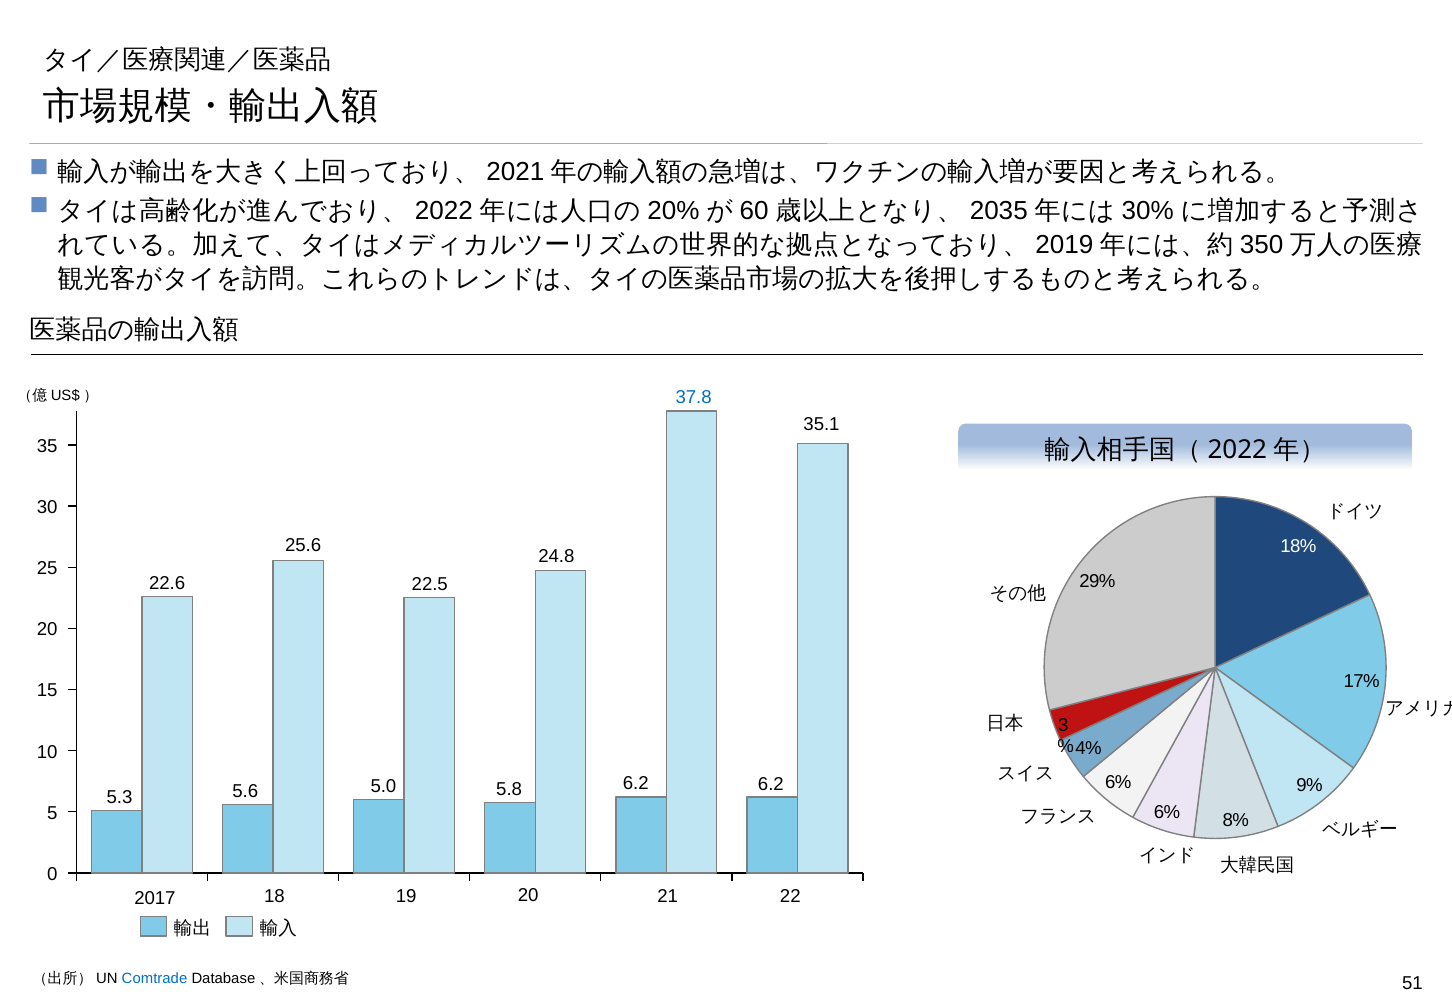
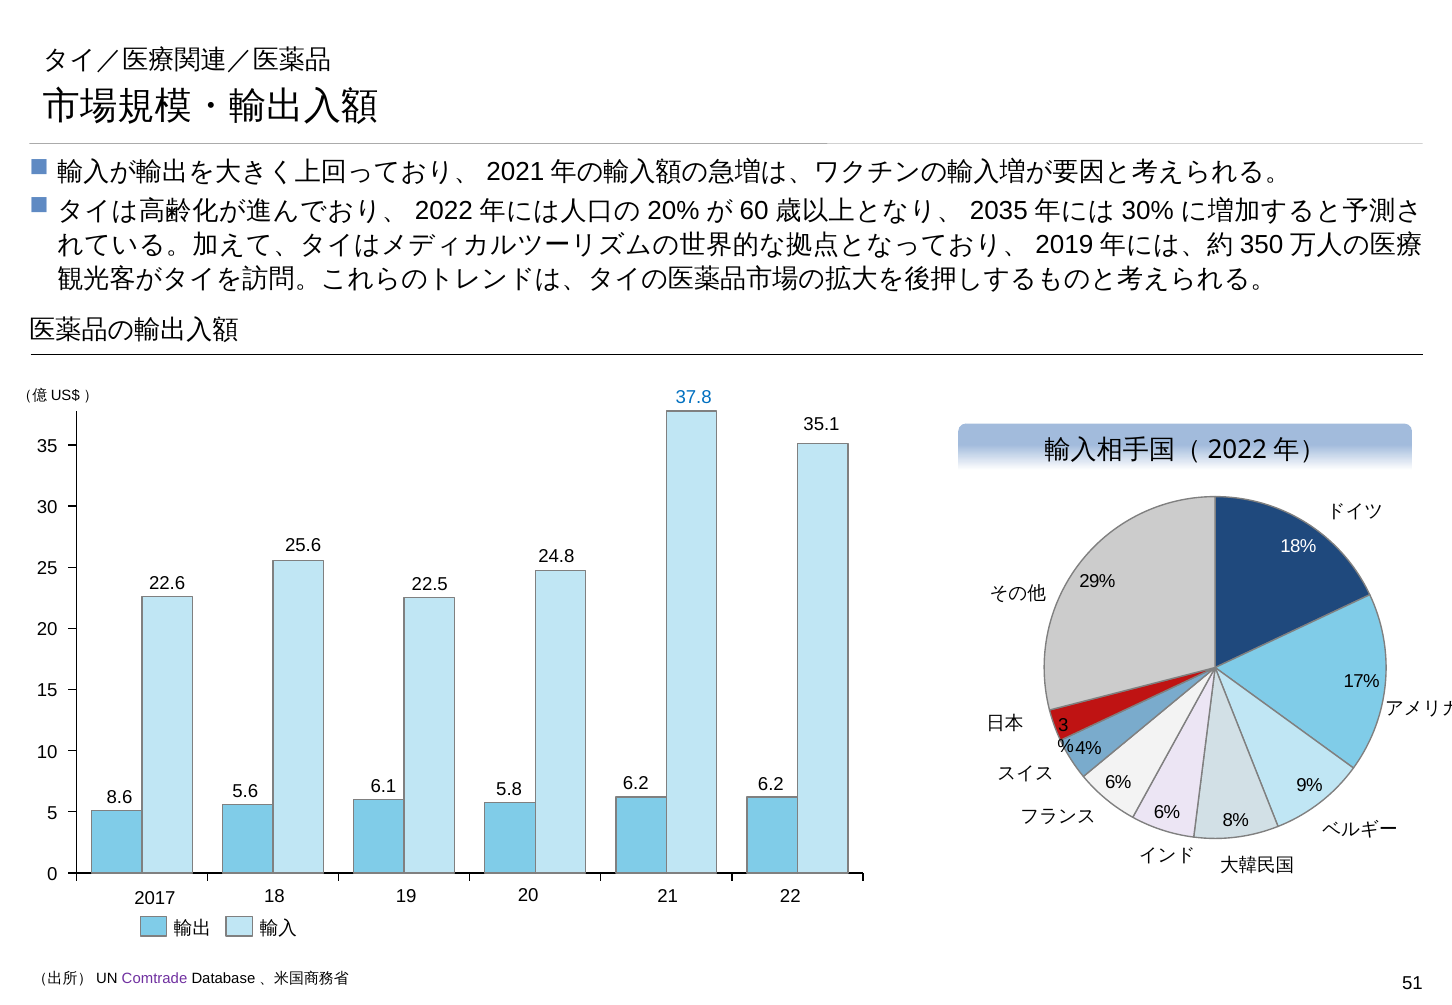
5.0: 5.0 -> 6.1 (383, 786)
5.3: 5.3 -> 8.6 (120, 797)
Comtrade colour: blue -> purple (155, 979)
